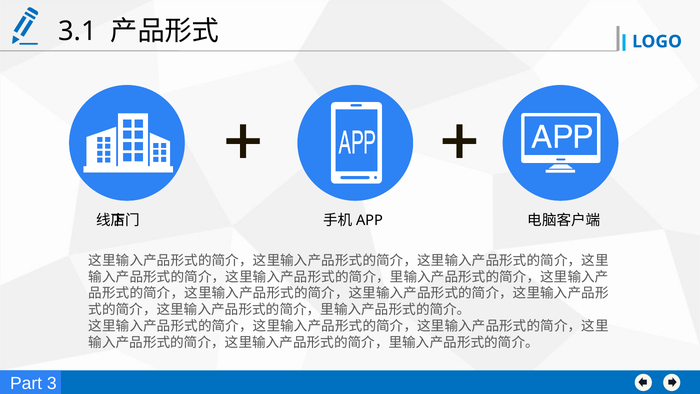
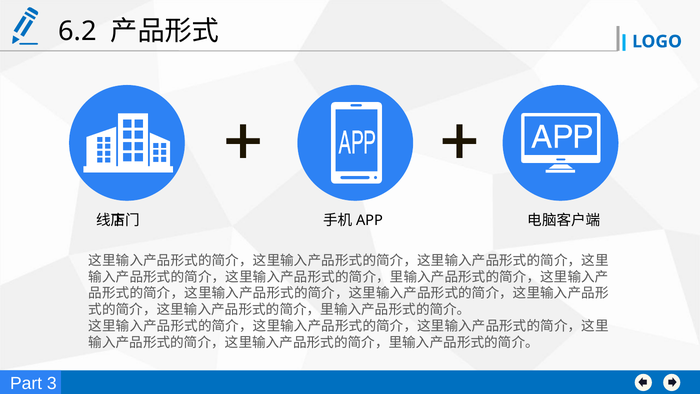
3.1: 3.1 -> 6.2 (78, 31)
